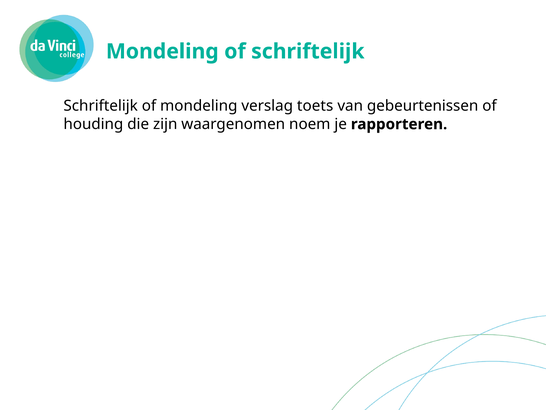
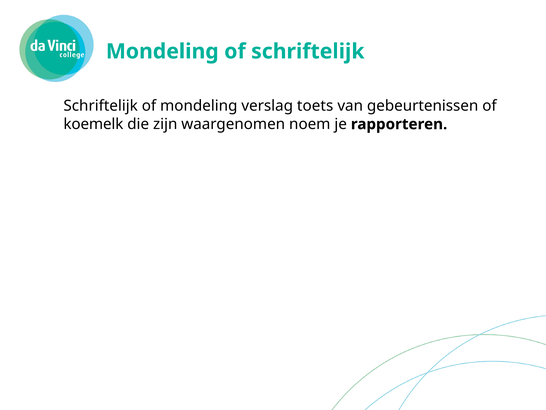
houding: houding -> koemelk (93, 124)
